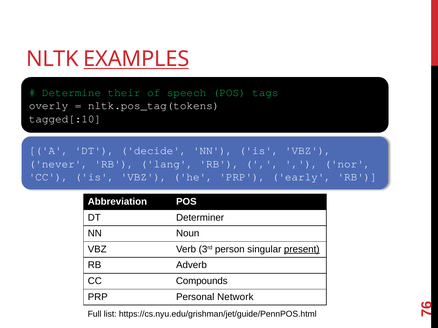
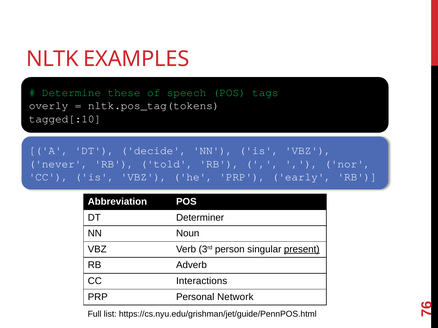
EXAMPLES underline: present -> none (136, 59)
their: their -> these (124, 93)
lang: lang -> told (167, 164)
Compounds: Compounds -> Interactions (202, 281)
